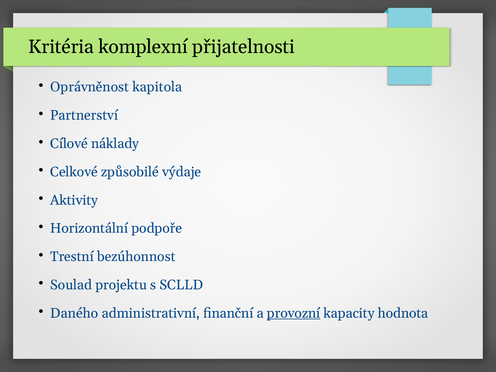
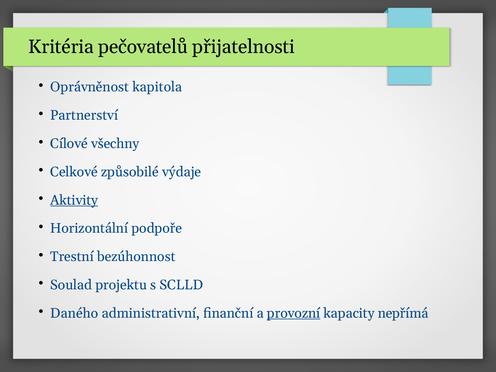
komplexní: komplexní -> pečovatelů (143, 47)
náklady: náklady -> všechny (115, 144)
Aktivity underline: none -> present (74, 200)
hodnota: hodnota -> nepřímá (403, 313)
